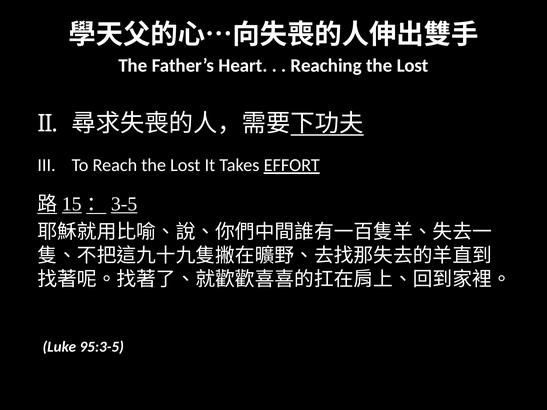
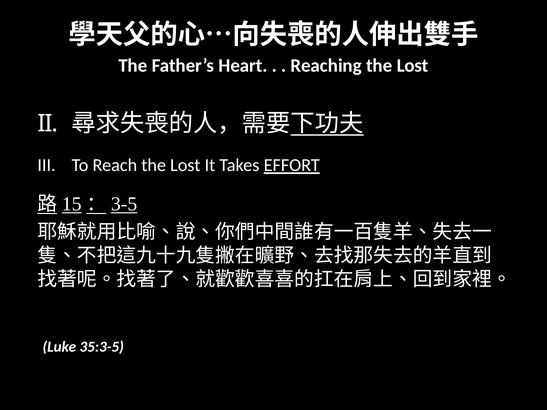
95:3-5: 95:3-5 -> 35:3-5 (102, 347)
